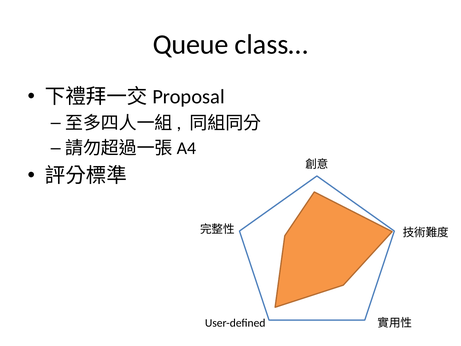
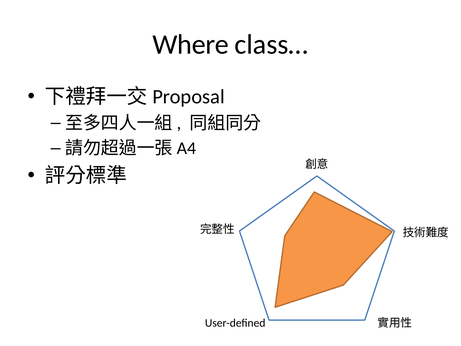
Queue: Queue -> Where (191, 45)
